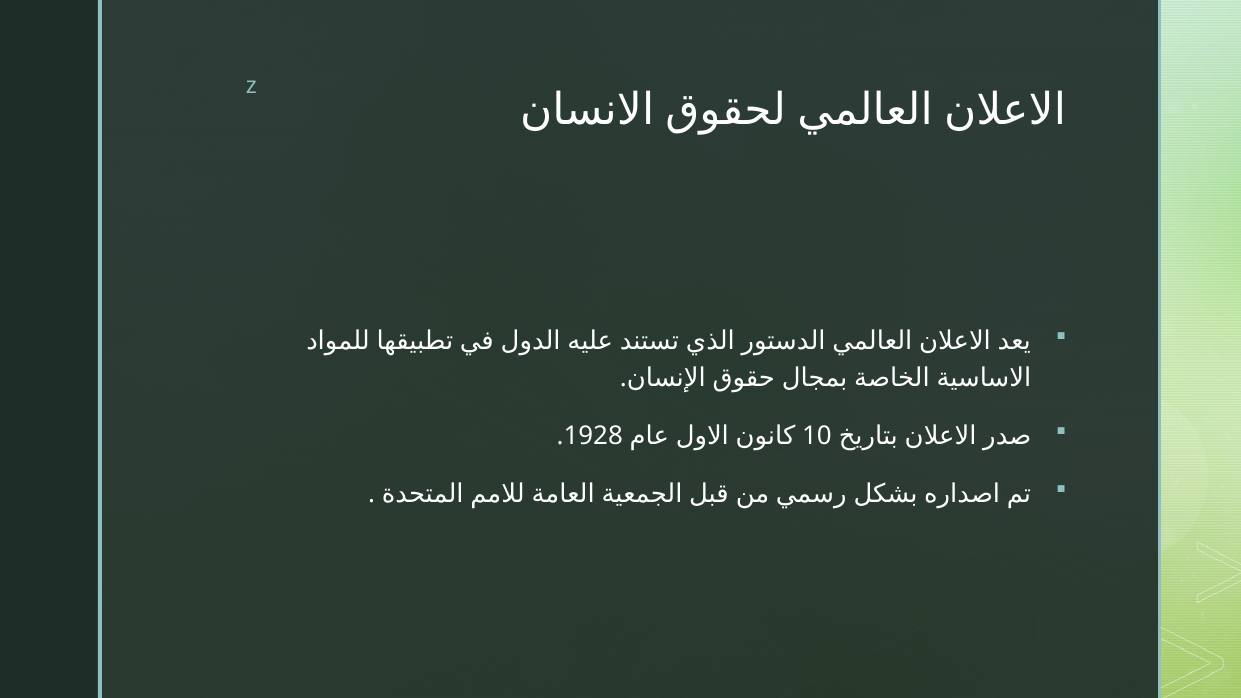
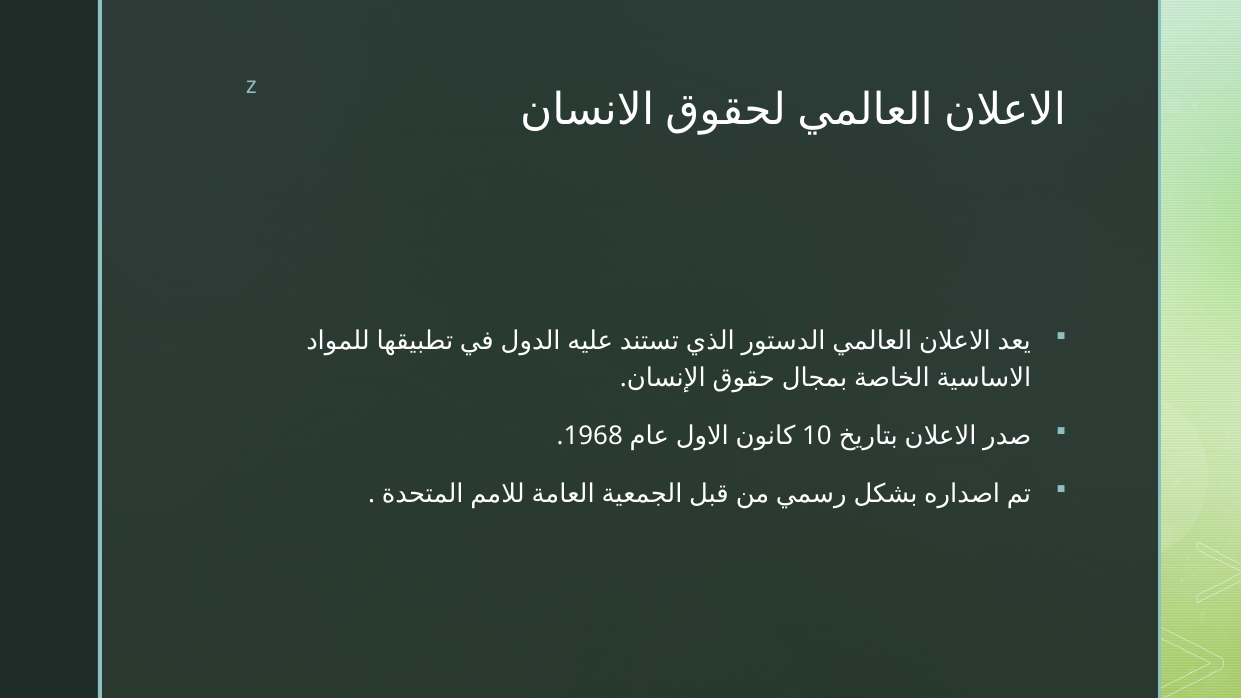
1928: 1928 -> 1968 (593, 436)
